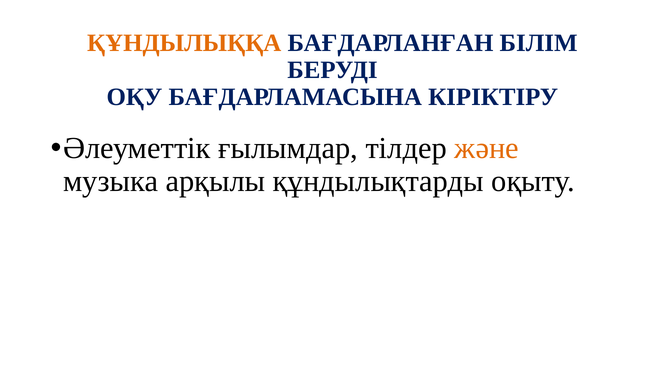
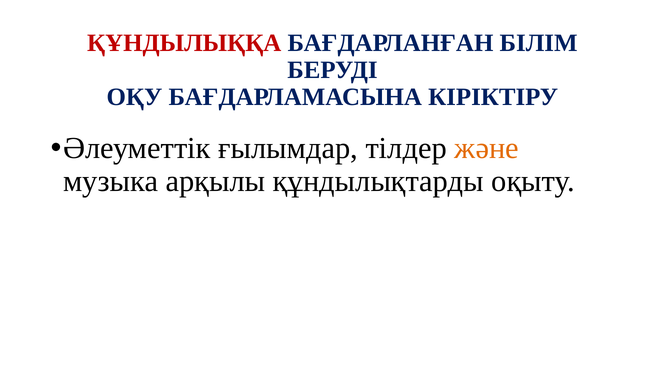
ҚҰНДЫЛЫҚҚА colour: orange -> red (184, 43)
